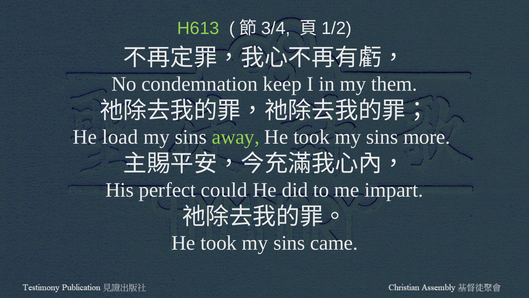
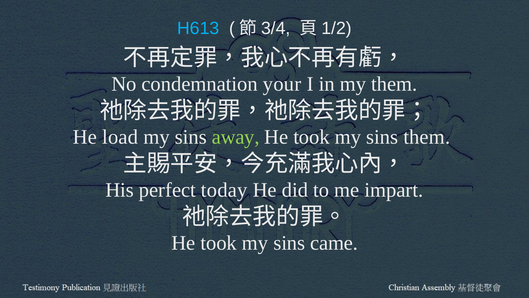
H613 colour: light green -> light blue (198, 28)
keep: keep -> your (282, 84)
sins more: more -> them (427, 137)
could: could -> today (224, 190)
